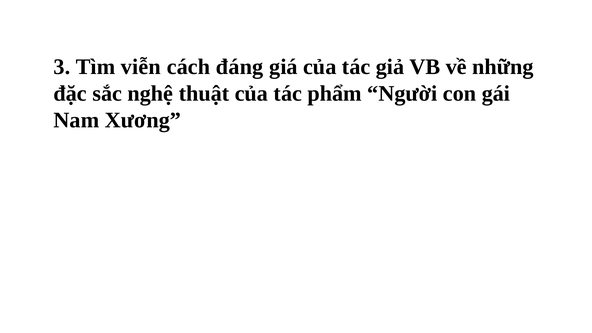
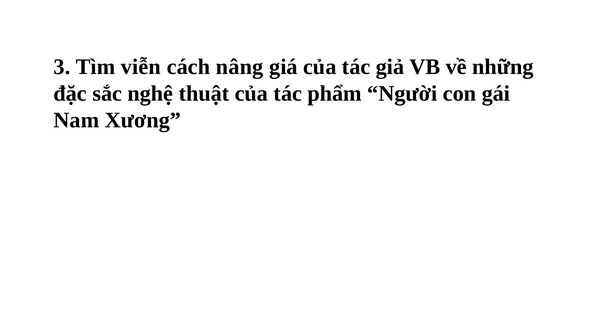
đáng: đáng -> nâng (240, 67)
